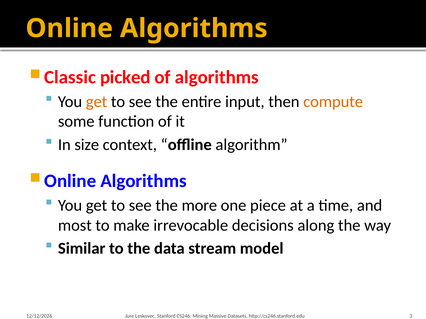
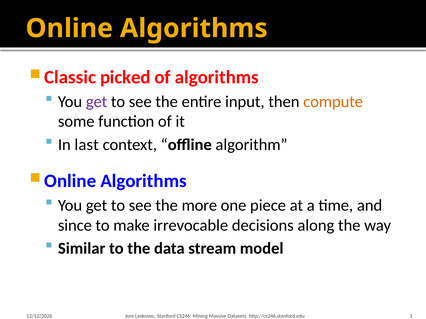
get colour: orange -> purple (97, 102)
size: size -> last (87, 145)
most: most -> since (75, 226)
